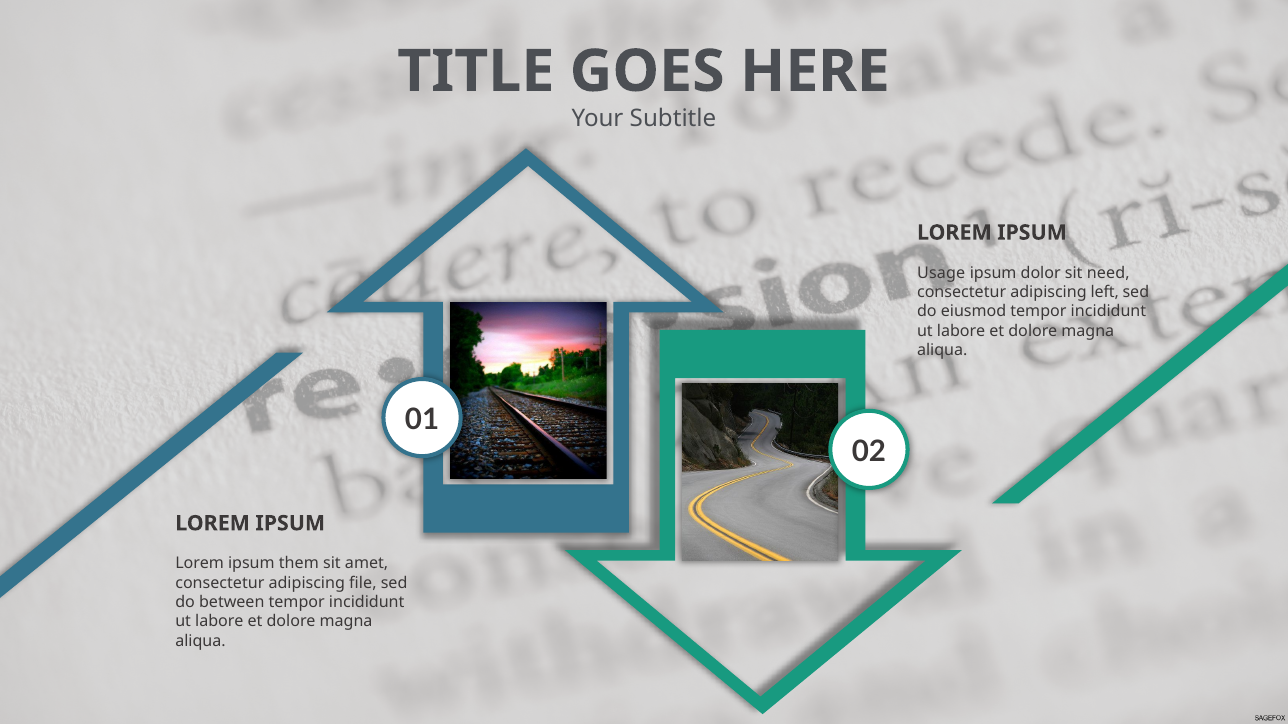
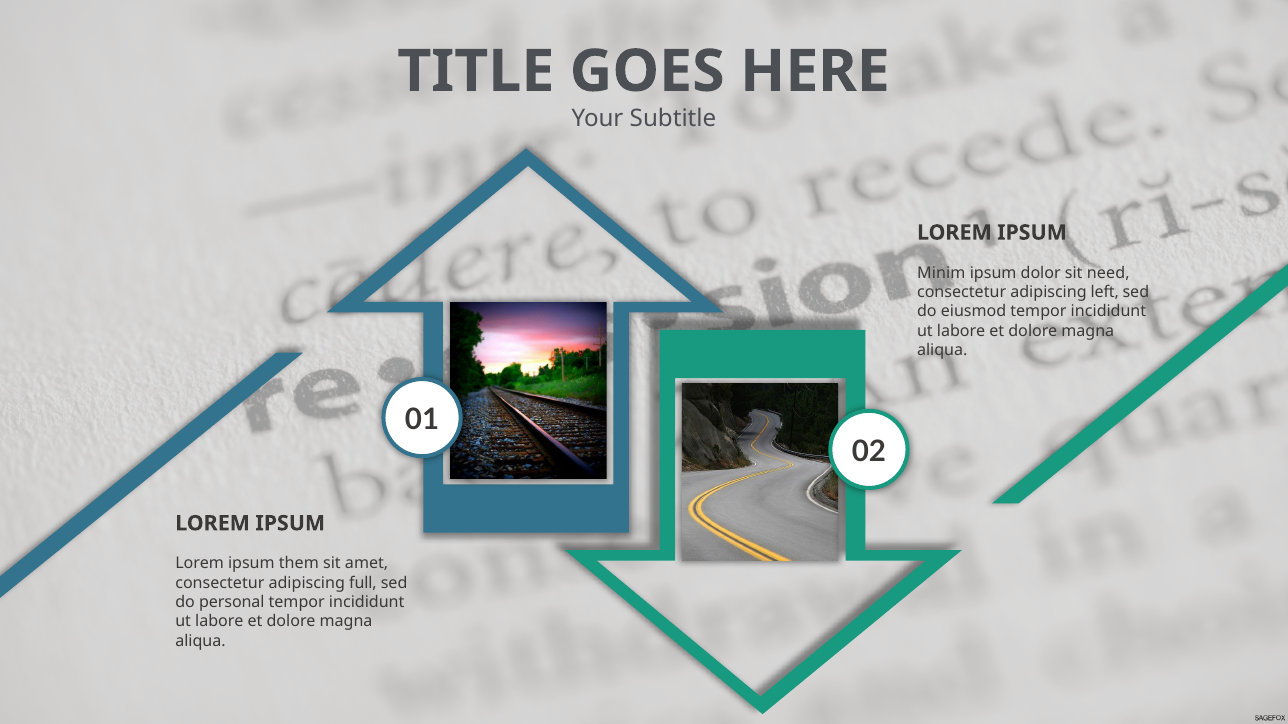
Usage: Usage -> Minim (941, 273)
file: file -> full (363, 583)
between: between -> personal (232, 603)
